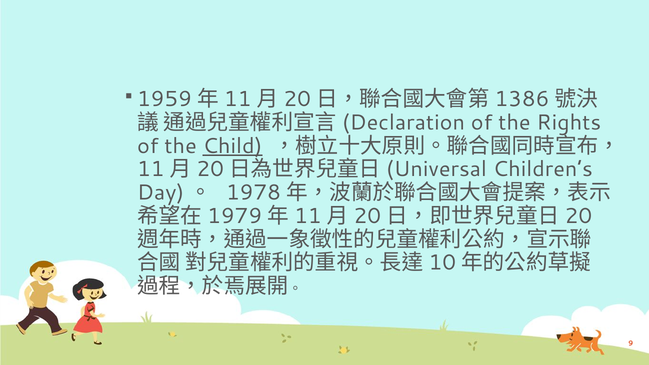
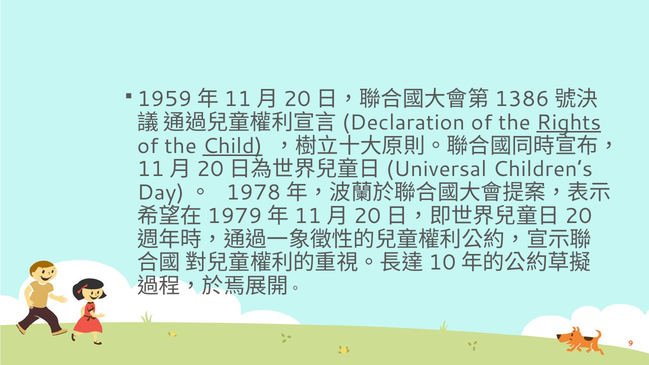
Rights underline: none -> present (569, 123)
